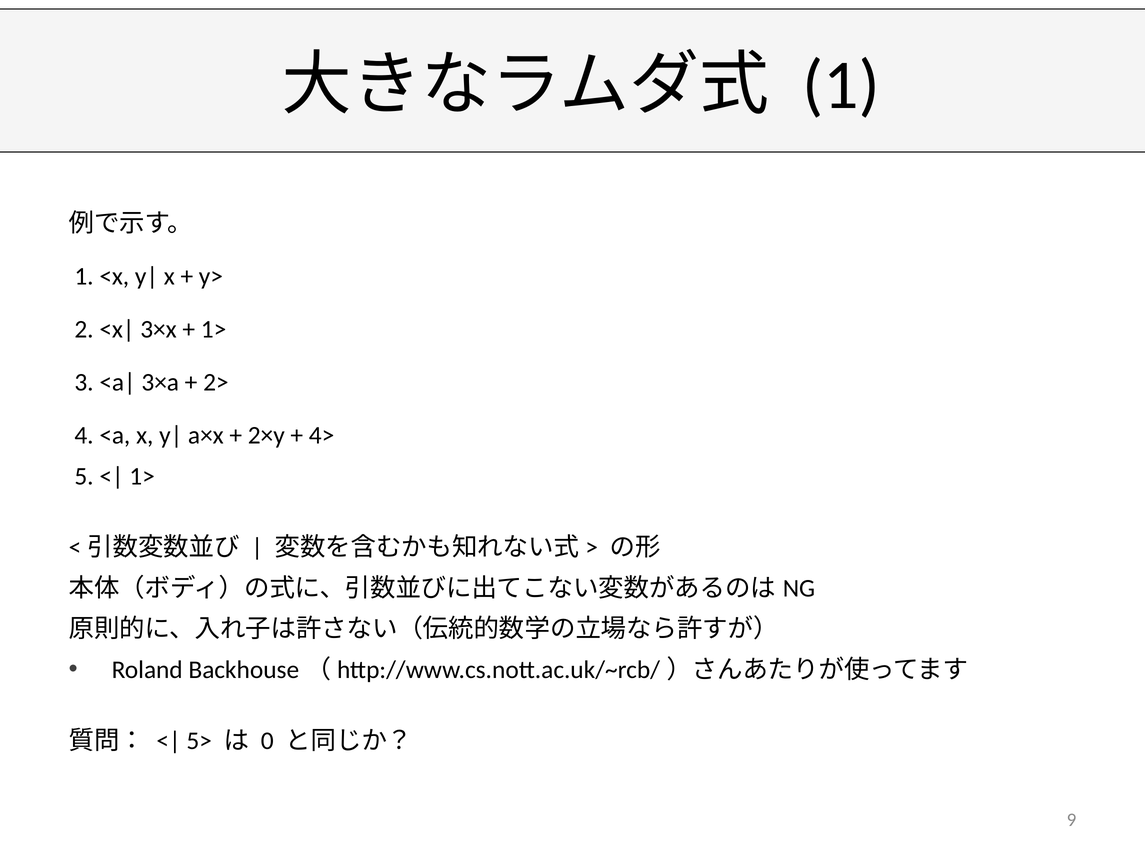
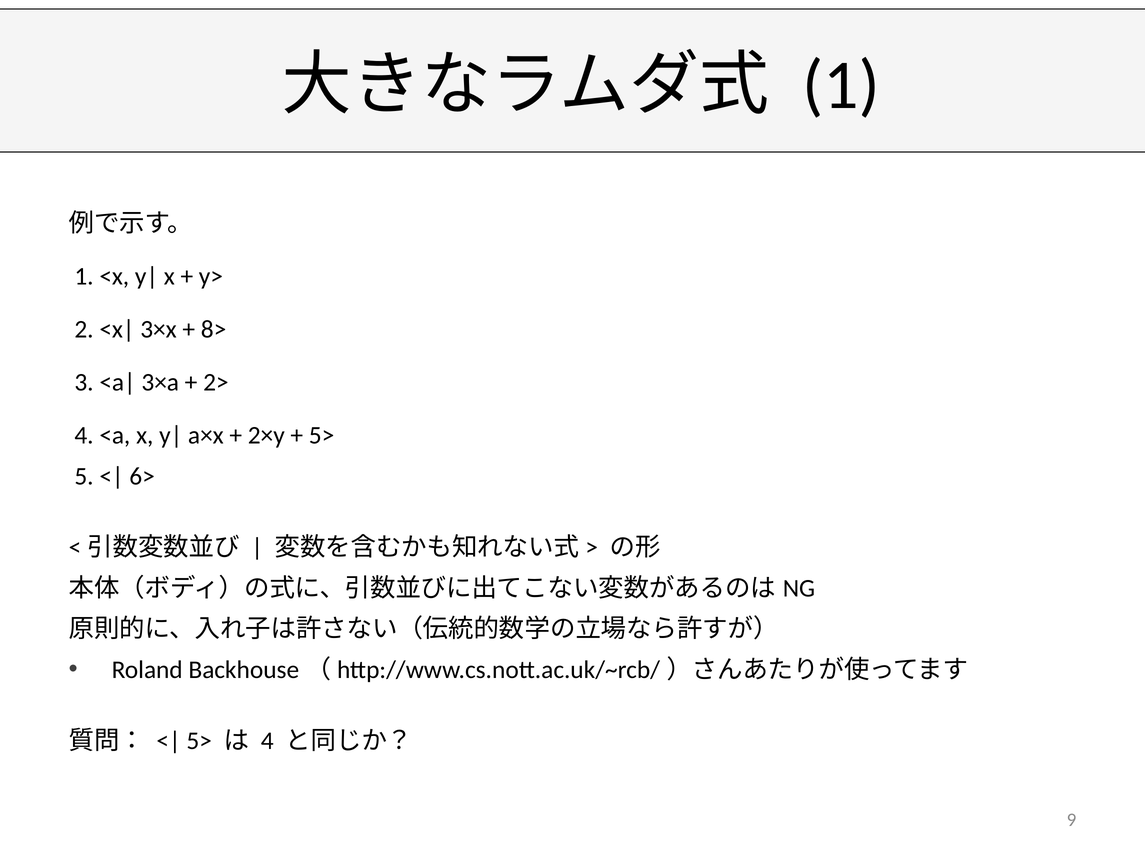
1>: 1> -> 8> (214, 329)
4>: 4> -> 5> (322, 435)
1>: 1> -> 6> (142, 476)
0: 0 -> 4 (267, 741)
